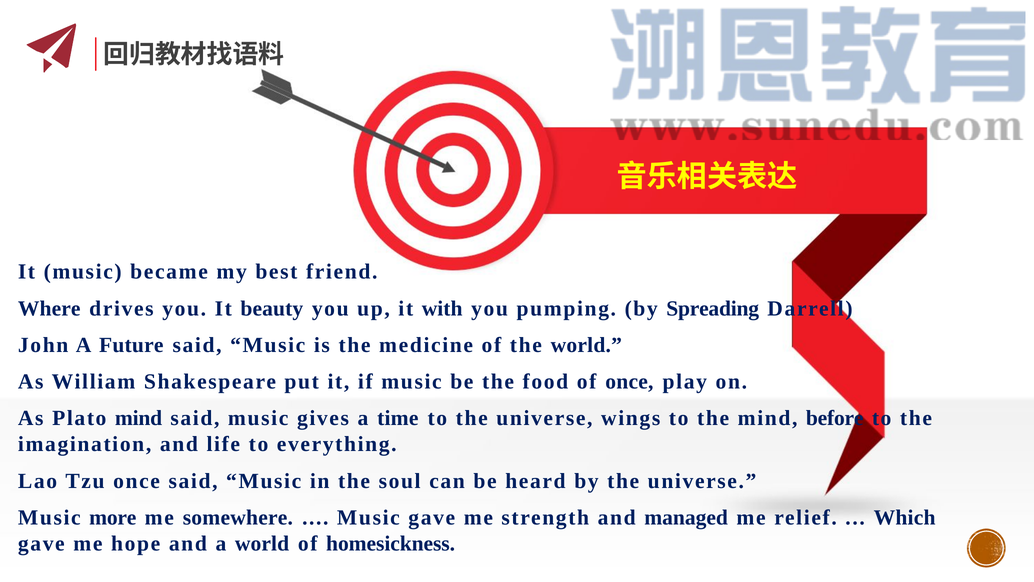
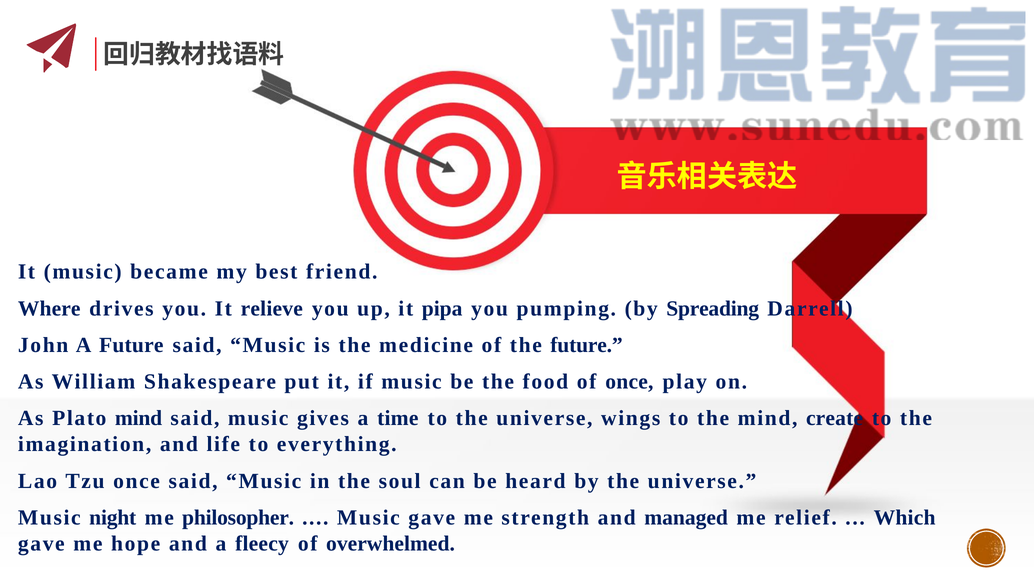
beauty: beauty -> relieve (272, 308)
with: with -> pipa (442, 308)
the world: world -> future (587, 345)
before: before -> create (835, 418)
more: more -> night (113, 517)
somewhere: somewhere -> philosopher (238, 517)
a world: world -> fleecy (262, 543)
homesickness: homesickness -> overwhelmed (391, 543)
